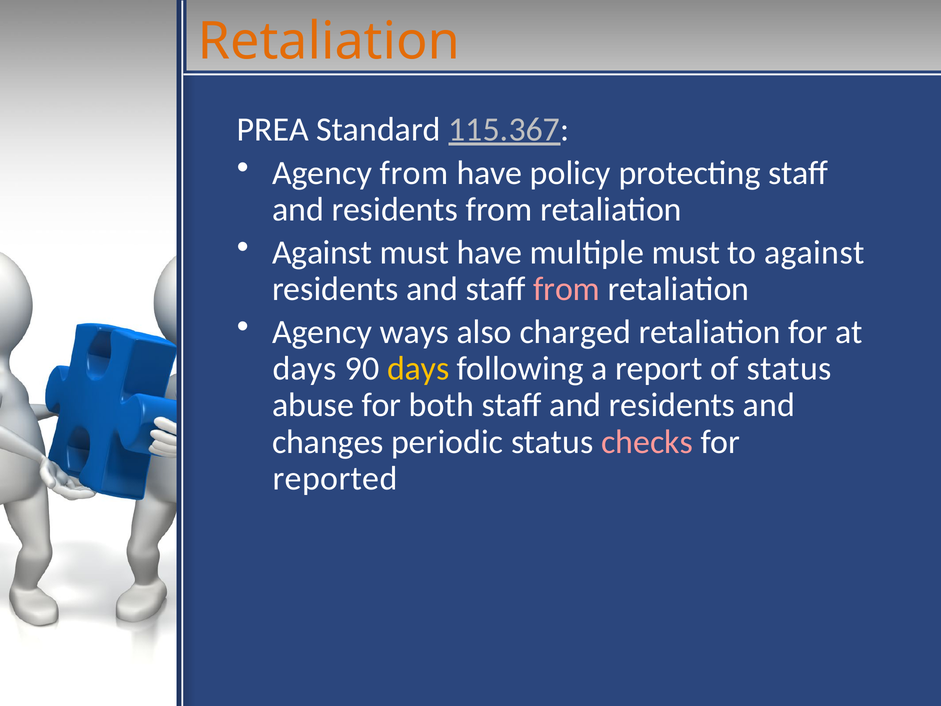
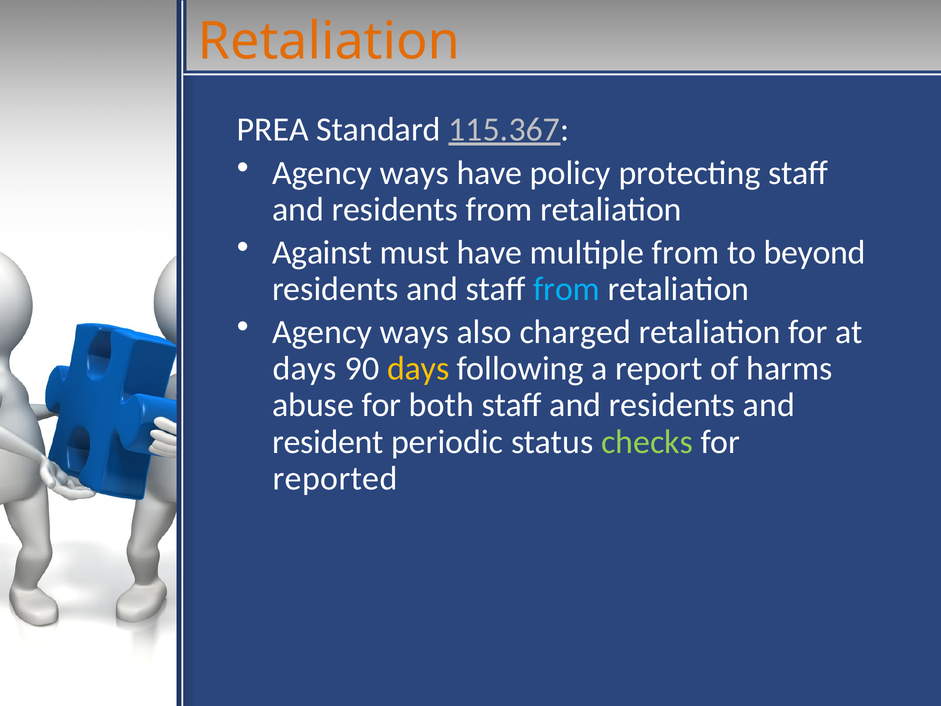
from: from -> ways (414, 173)
multiple must: must -> from (686, 252)
to against: against -> beyond (815, 252)
from colour: pink -> light blue (567, 289)
of status: status -> harms (789, 368)
changes: changes -> resident (328, 442)
checks colour: pink -> light green (647, 442)
